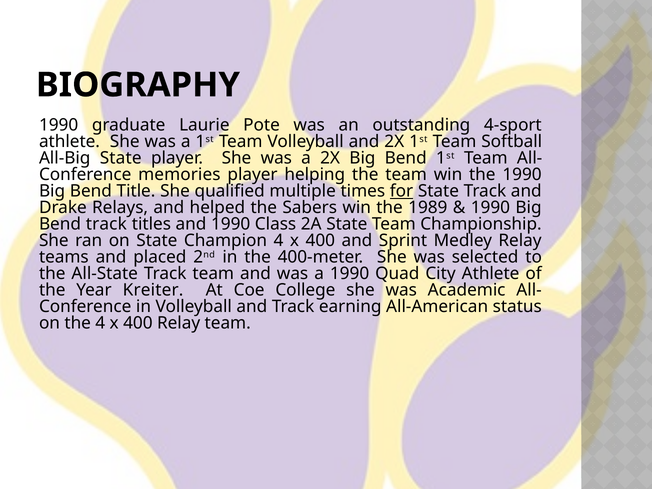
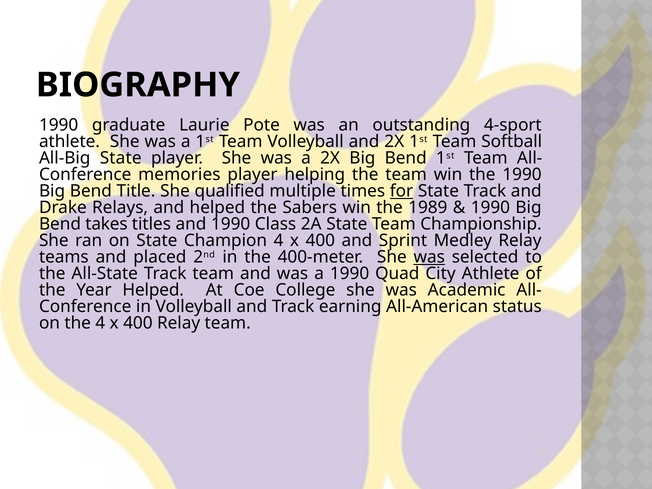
Bend track: track -> takes (106, 224)
was underline: none -> present (429, 257)
Year Kreiter: Kreiter -> Helped (153, 290)
